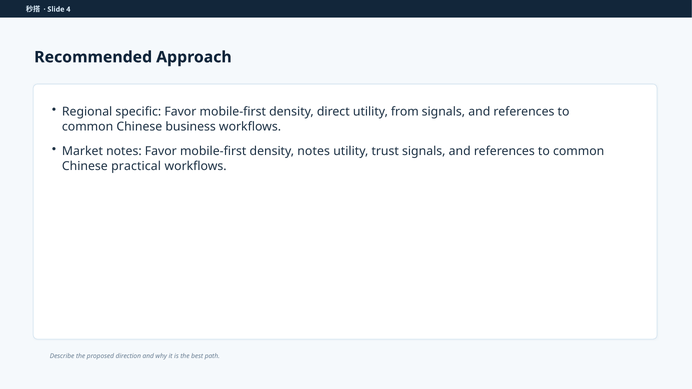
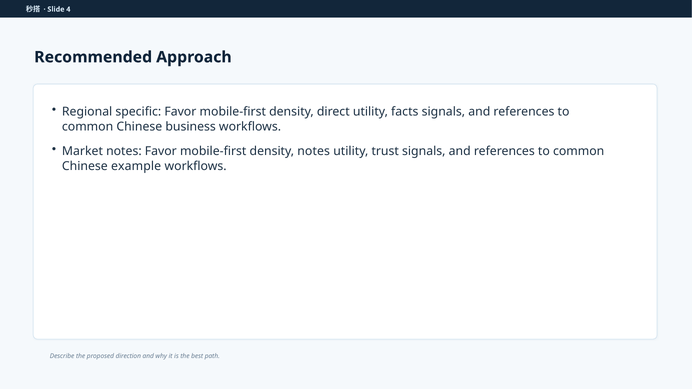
from: from -> facts (405, 112)
practical: practical -> example (136, 166)
